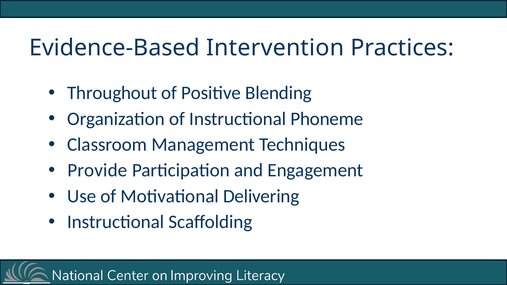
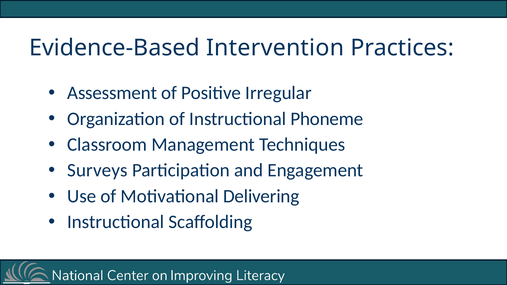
Throughout: Throughout -> Assessment (112, 93)
Blending: Blending -> Irregular (279, 93)
Provide: Provide -> Surveys (97, 170)
